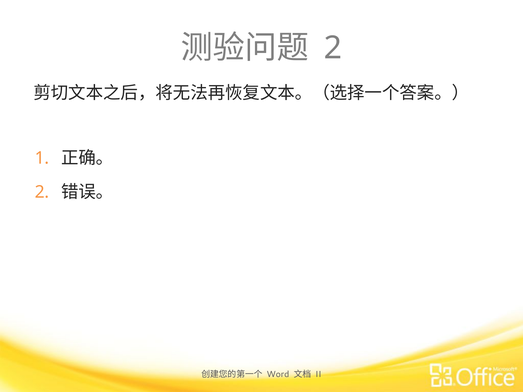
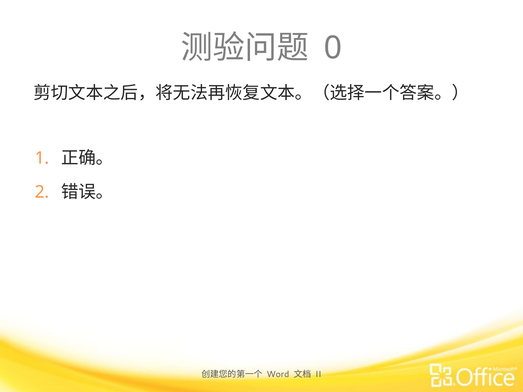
2: 2 -> 0 (333, 48)
